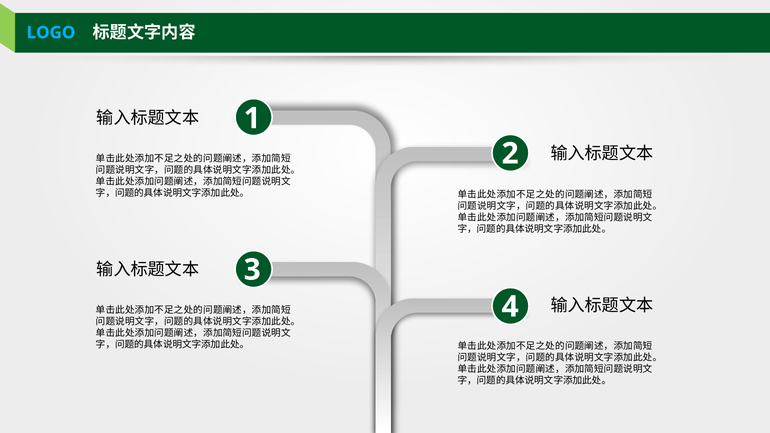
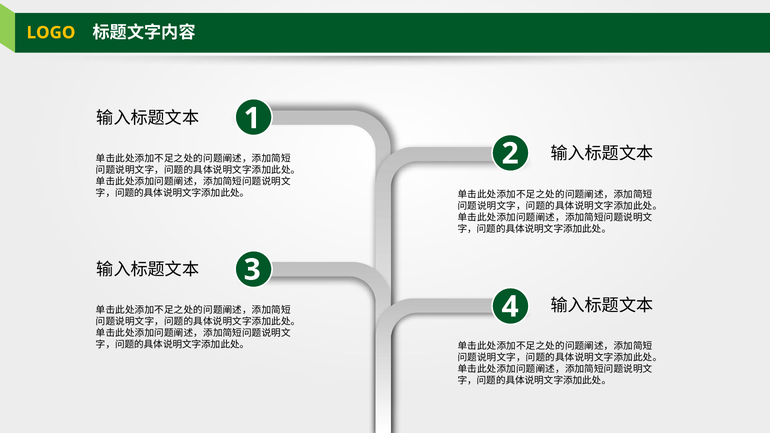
LOGO colour: light blue -> yellow (51, 33)
